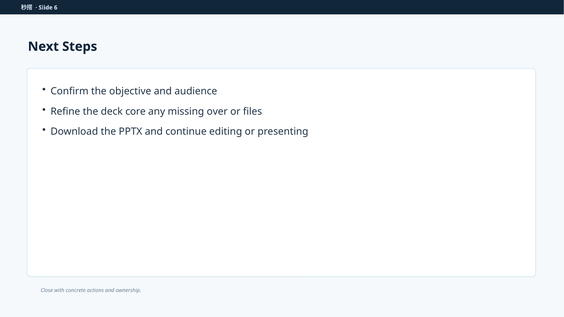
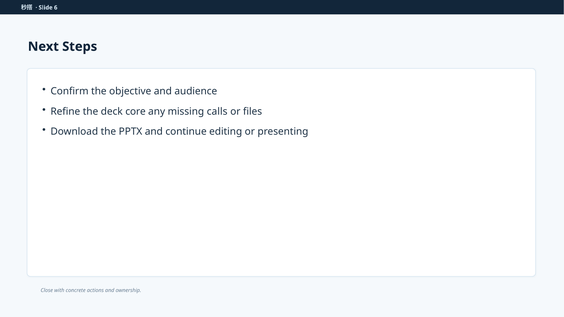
over: over -> calls (217, 111)
